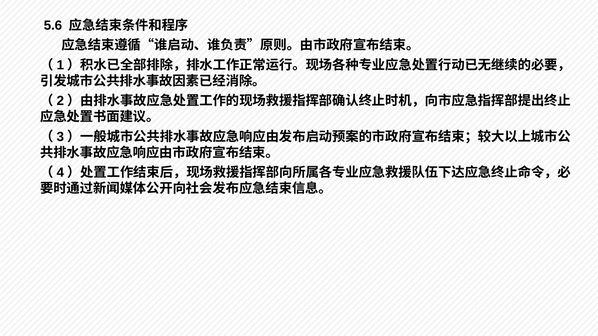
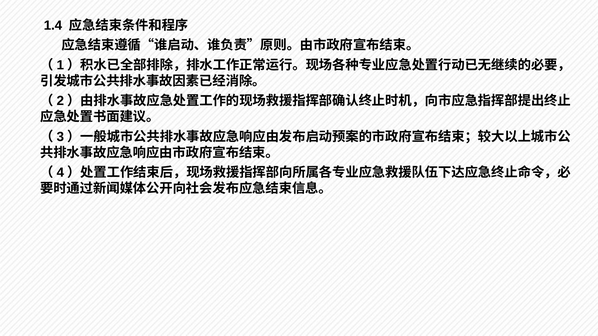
5.6: 5.6 -> 1.4 (53, 25)
